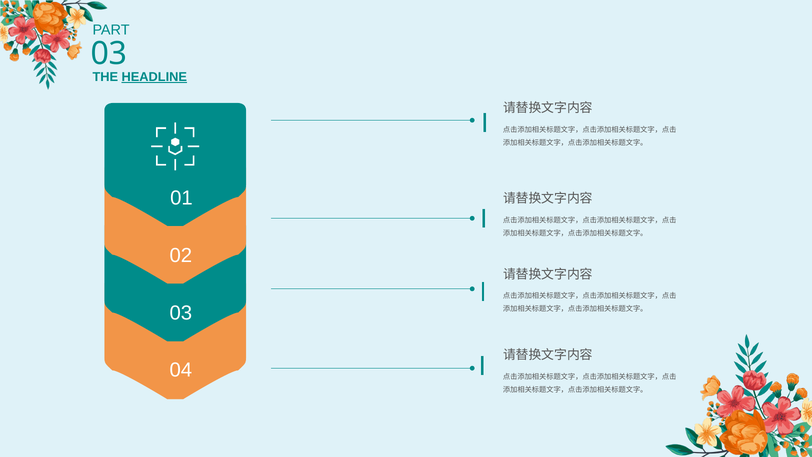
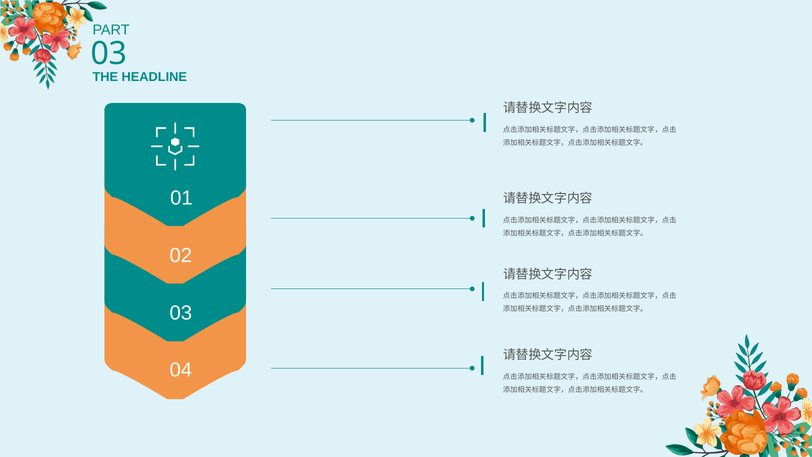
HEADLINE underline: present -> none (154, 77)
